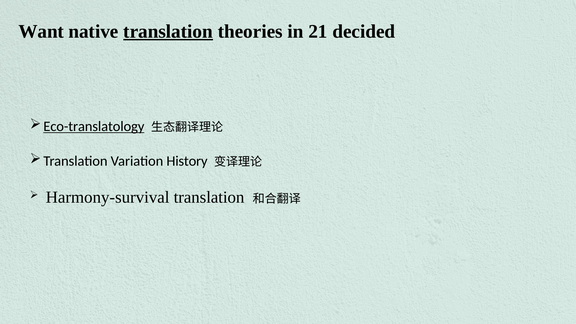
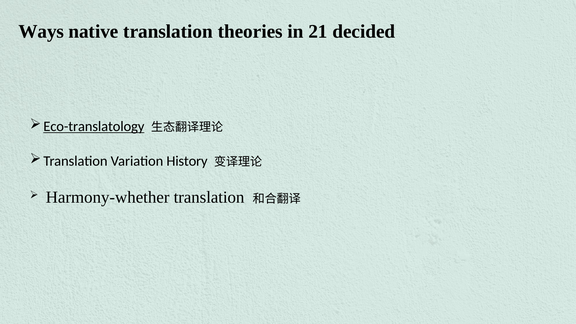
Want: Want -> Ways (41, 31)
translation underline: present -> none (168, 31)
Harmony-survival: Harmony-survival -> Harmony-whether (108, 197)
